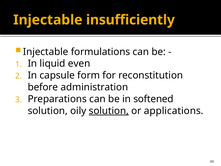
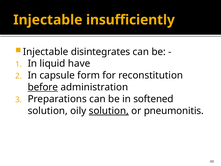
formulations: formulations -> disintegrates (101, 52)
even: even -> have (79, 63)
before underline: none -> present (43, 87)
applications: applications -> pneumonitis (174, 111)
